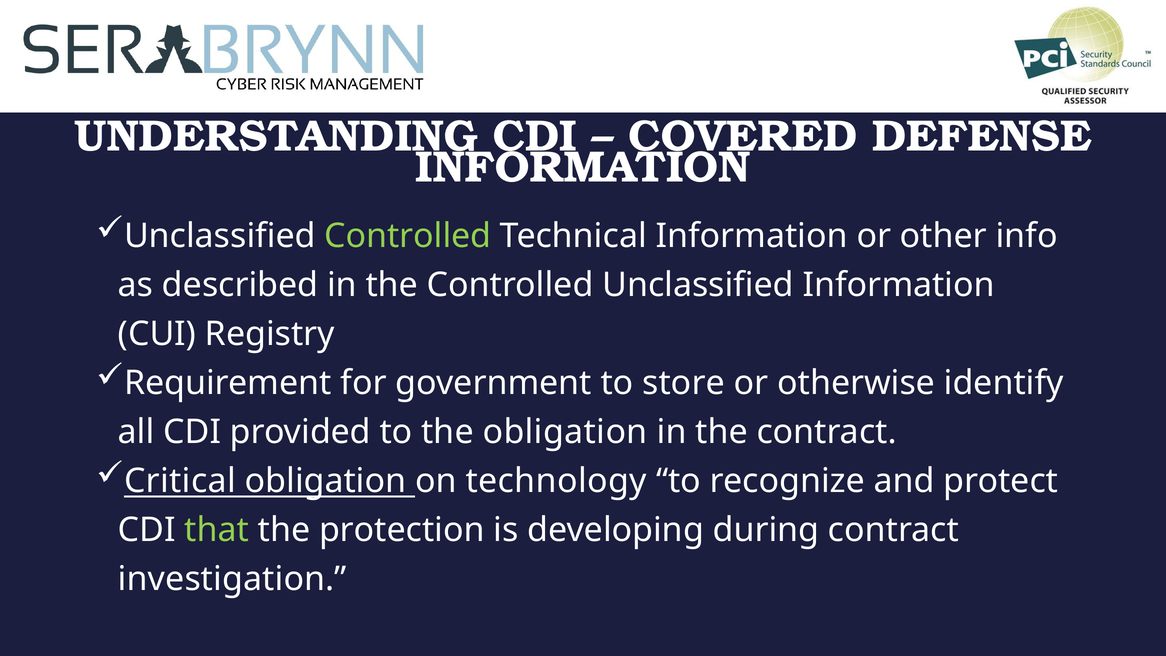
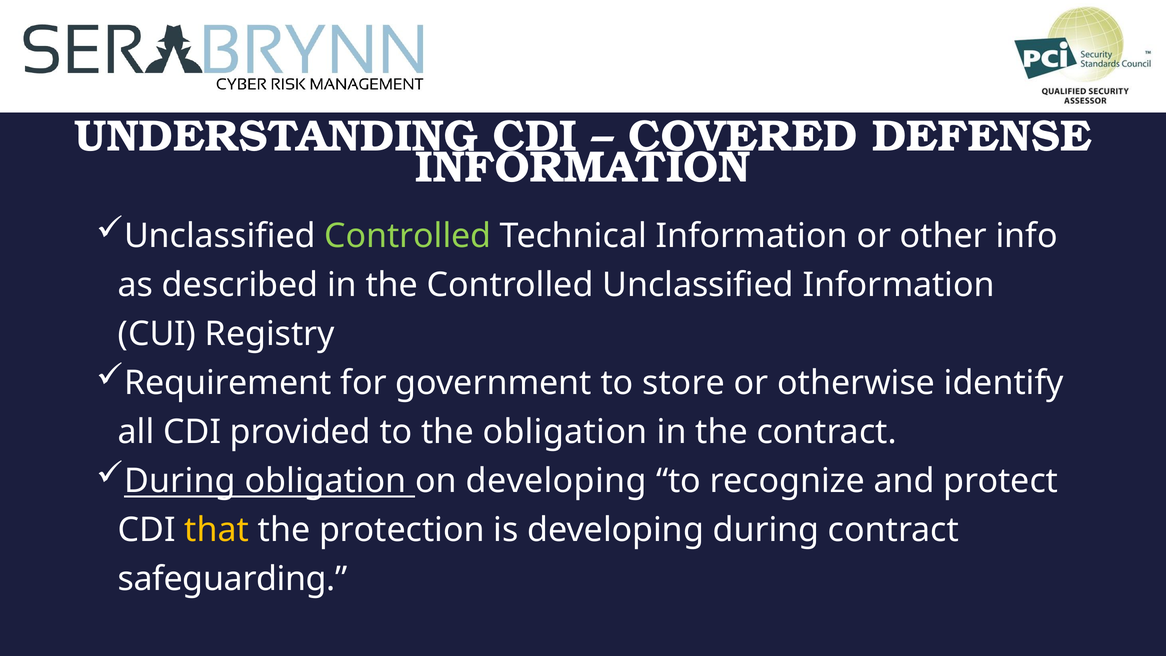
Critical: Critical -> During (180, 481)
on technology: technology -> developing (556, 481)
that colour: light green -> yellow (217, 530)
investigation: investigation -> safeguarding (233, 579)
